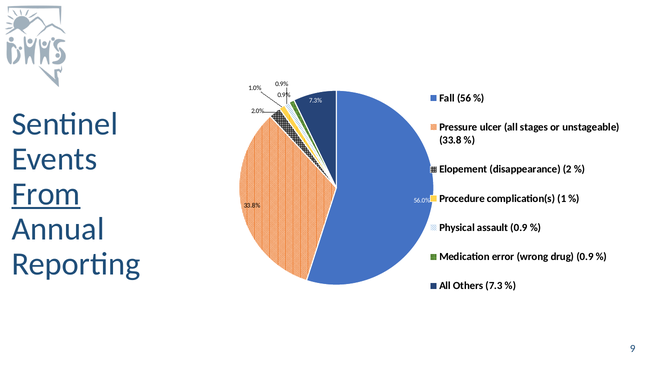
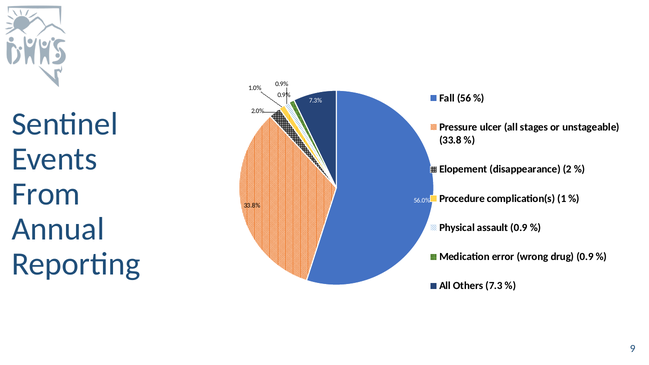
From underline: present -> none (46, 194)
